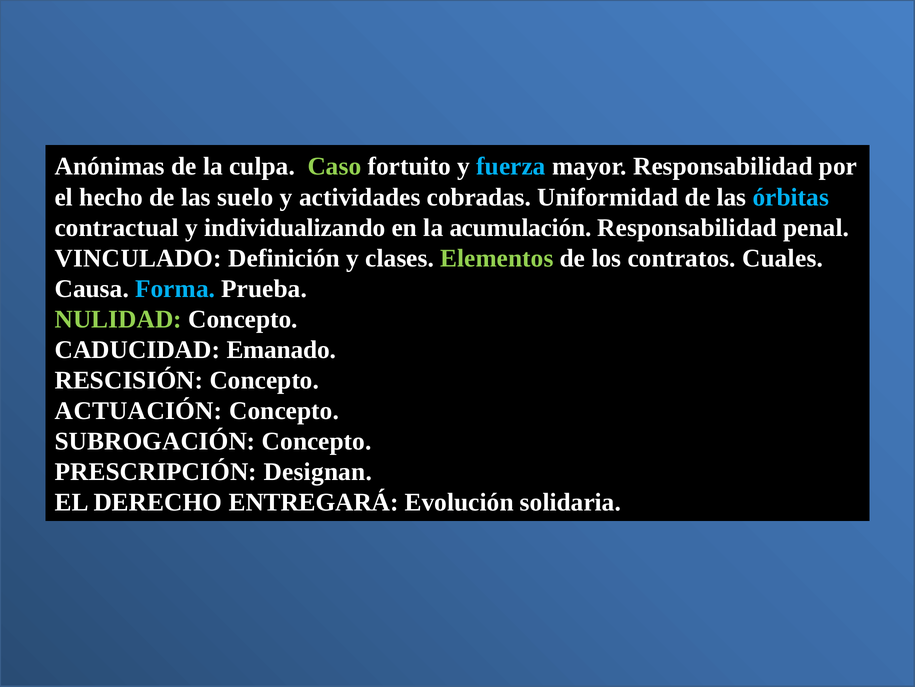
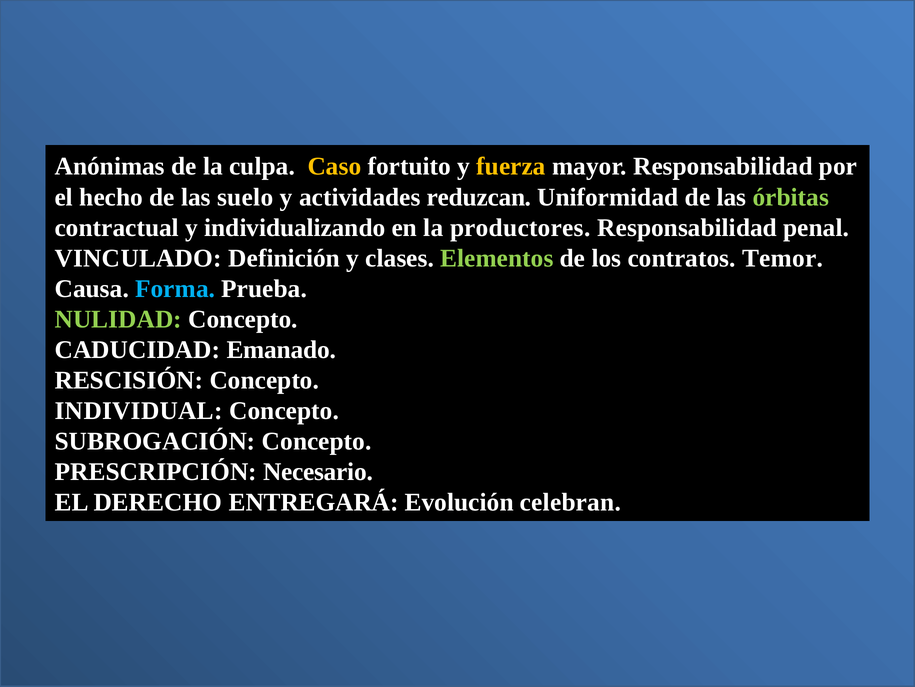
Caso colour: light green -> yellow (334, 166)
fuerza colour: light blue -> yellow (511, 166)
cobradas: cobradas -> reduzcan (479, 197)
órbitas colour: light blue -> light green (791, 197)
acumulación: acumulación -> productores (520, 227)
Cuales: Cuales -> Temor (783, 258)
ACTUACIÓN: ACTUACIÓN -> INDIVIDUAL (139, 410)
Designan: Designan -> Necesario (318, 472)
solidaria: solidaria -> celebran (570, 502)
